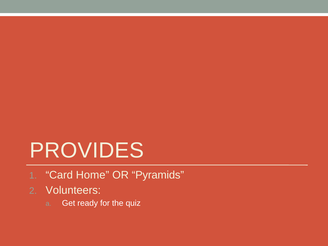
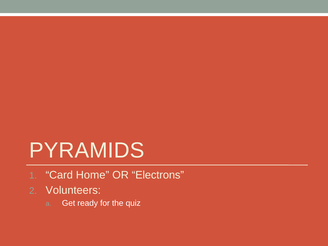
PROVIDES: PROVIDES -> PYRAMIDS (87, 150)
Pyramids: Pyramids -> Electrons (158, 175)
